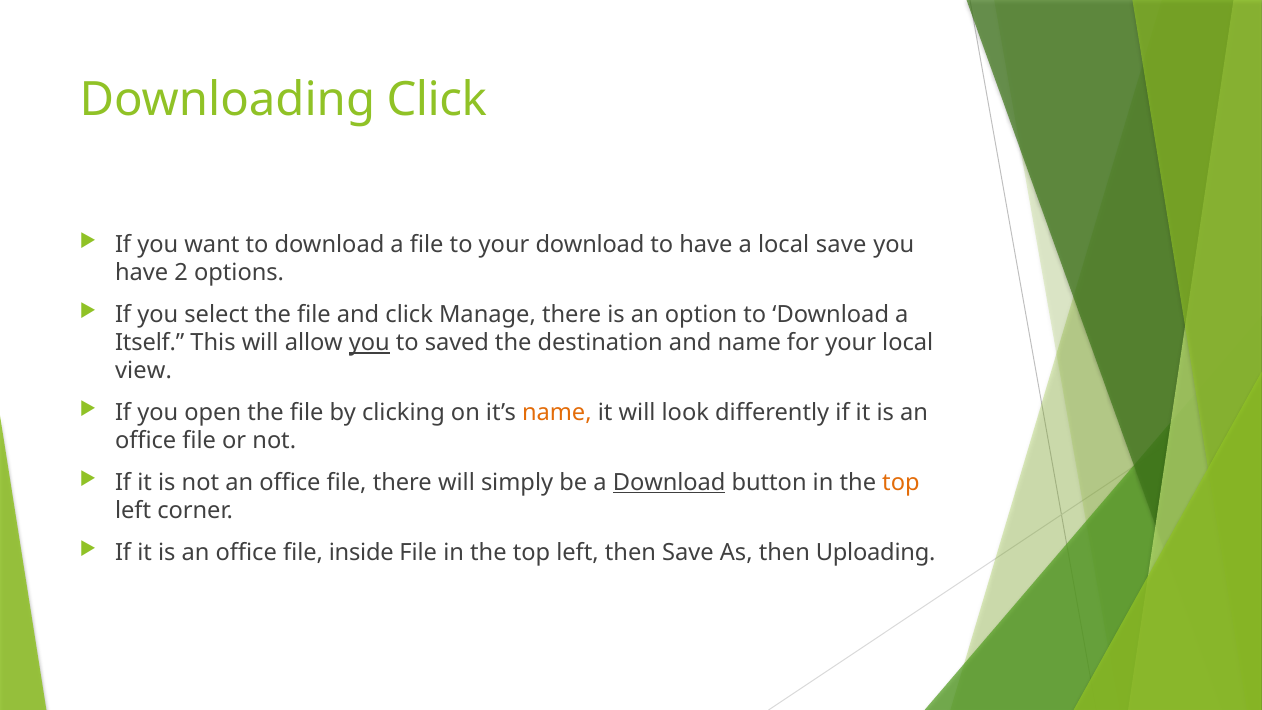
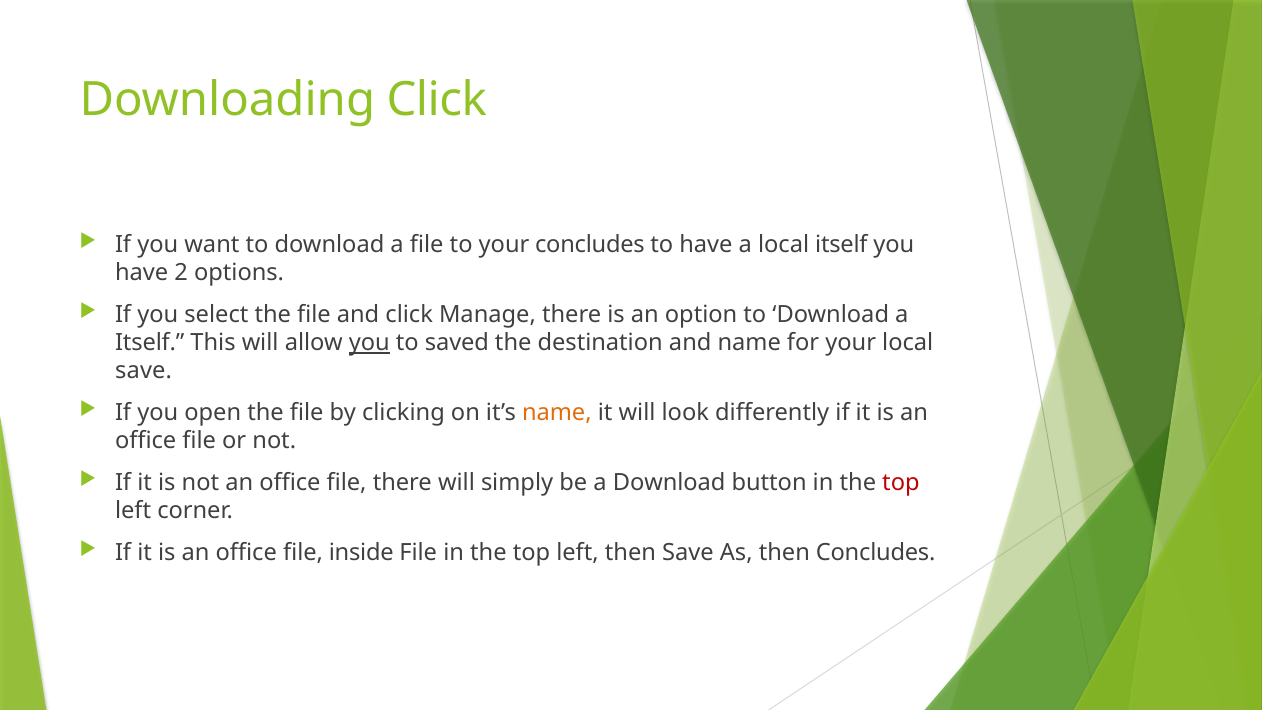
your download: download -> concludes (590, 244)
local save: save -> itself (841, 244)
view: view -> save (144, 371)
Download underline: present -> none (669, 482)
top colour: orange -> red (901, 482)
then Uploading: Uploading -> Concludes (876, 552)
